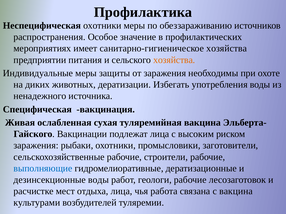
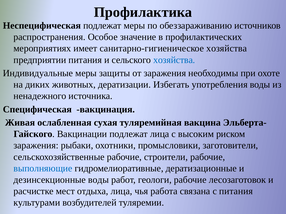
Неспецифическая охотники: охотники -> подлежат (102, 26)
хозяйства colour: orange -> blue (174, 60)
с вакцина: вакцина -> питания (236, 192)
